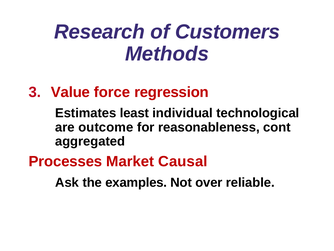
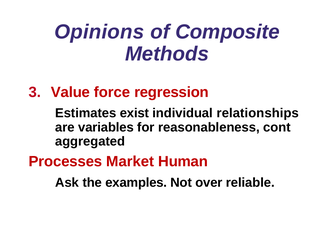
Research: Research -> Opinions (99, 32)
Customers: Customers -> Composite (228, 32)
least: least -> exist (134, 113)
technological: technological -> relationships (258, 113)
outcome: outcome -> variables (106, 127)
Causal: Causal -> Human (183, 161)
